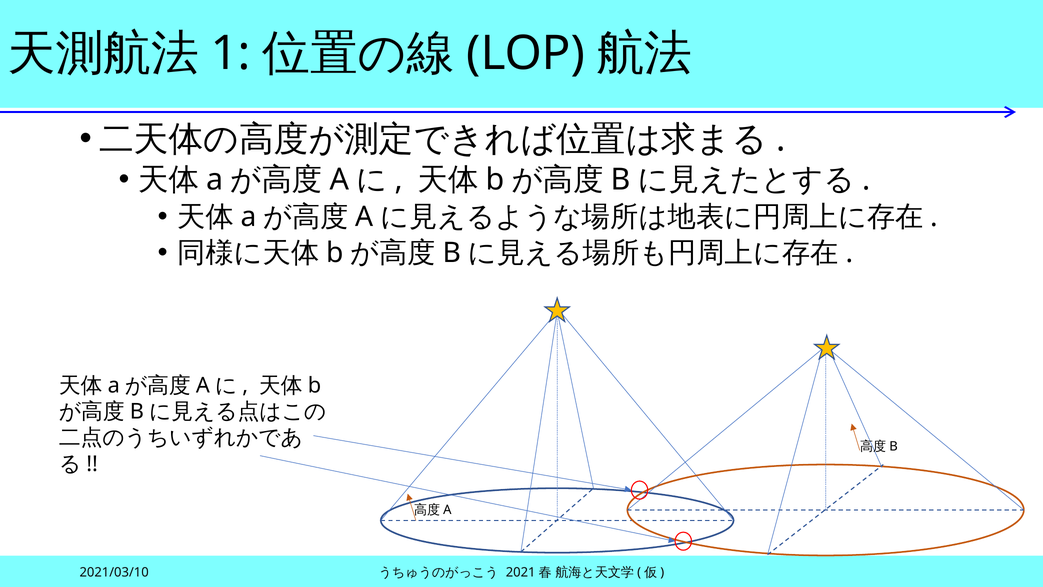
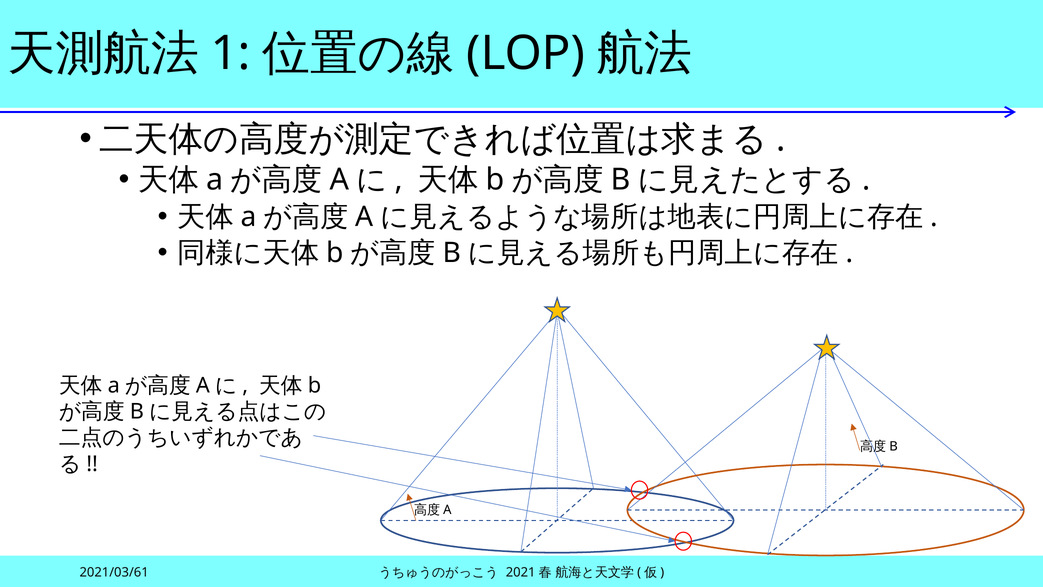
2021/03/10: 2021/03/10 -> 2021/03/61 (114, 572)
